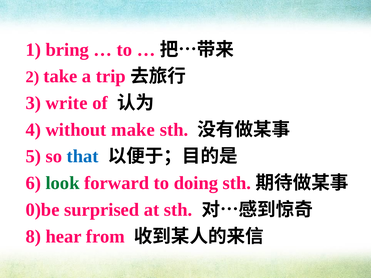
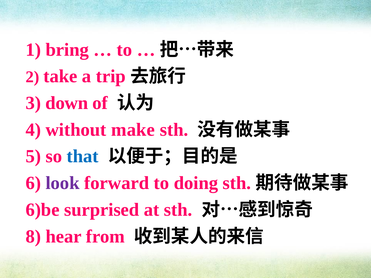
write: write -> down (67, 103)
look colour: green -> purple (63, 183)
0)be: 0)be -> 6)be (43, 210)
